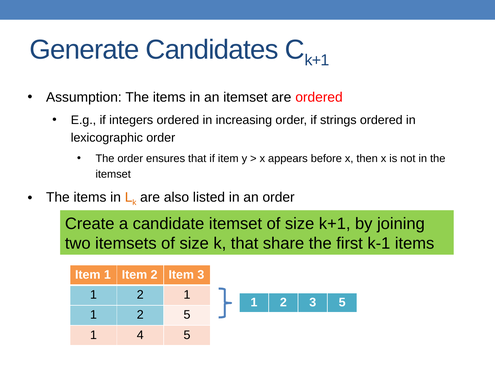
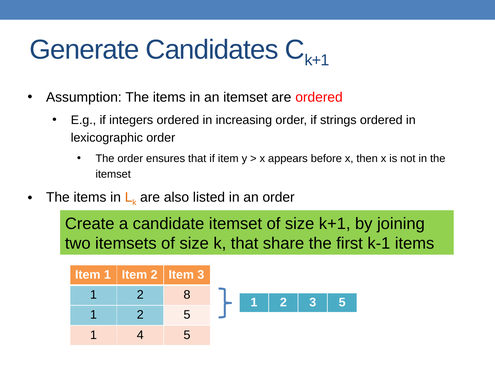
2 1: 1 -> 8 (187, 295)
